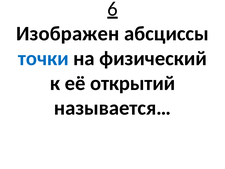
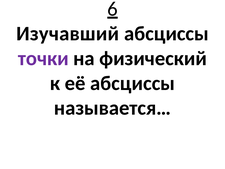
Изображен: Изображен -> Изучавший (68, 34)
точки colour: blue -> purple (43, 58)
её открытий: открытий -> абсциссы (133, 83)
